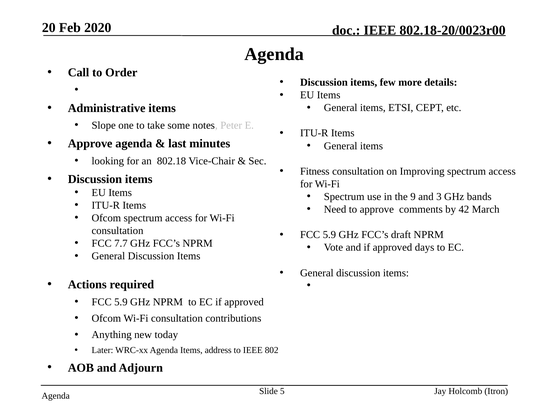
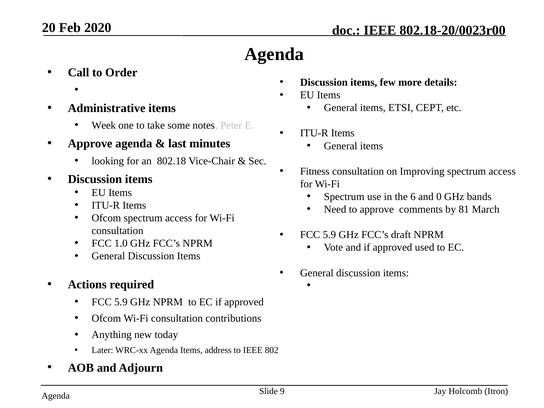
Slope: Slope -> Week (104, 125)
9: 9 -> 6 (413, 197)
3: 3 -> 0 (439, 197)
42: 42 -> 81 (464, 209)
7.7: 7.7 -> 1.0 (121, 243)
days: days -> used (425, 247)
5: 5 -> 9 (282, 391)
